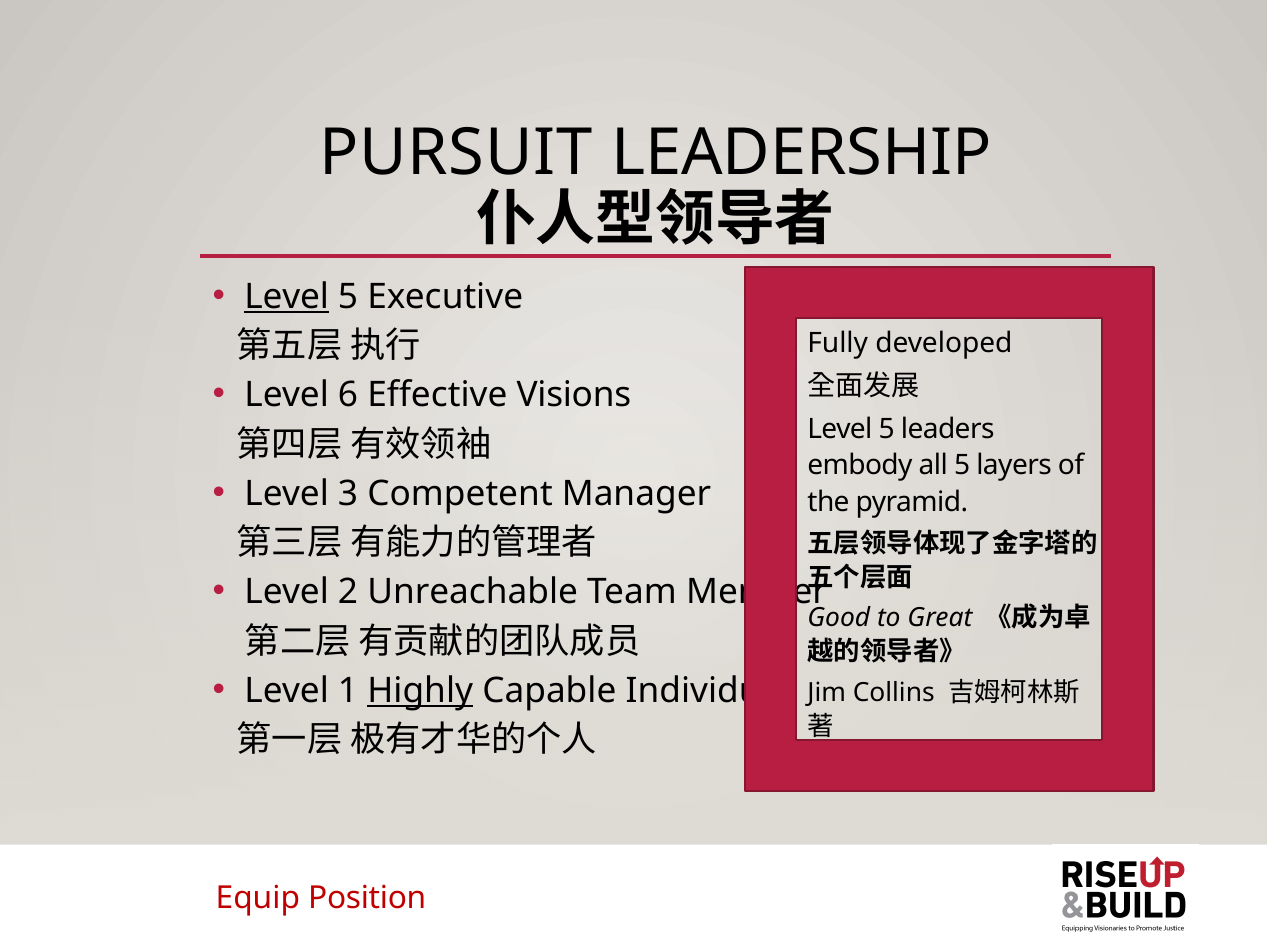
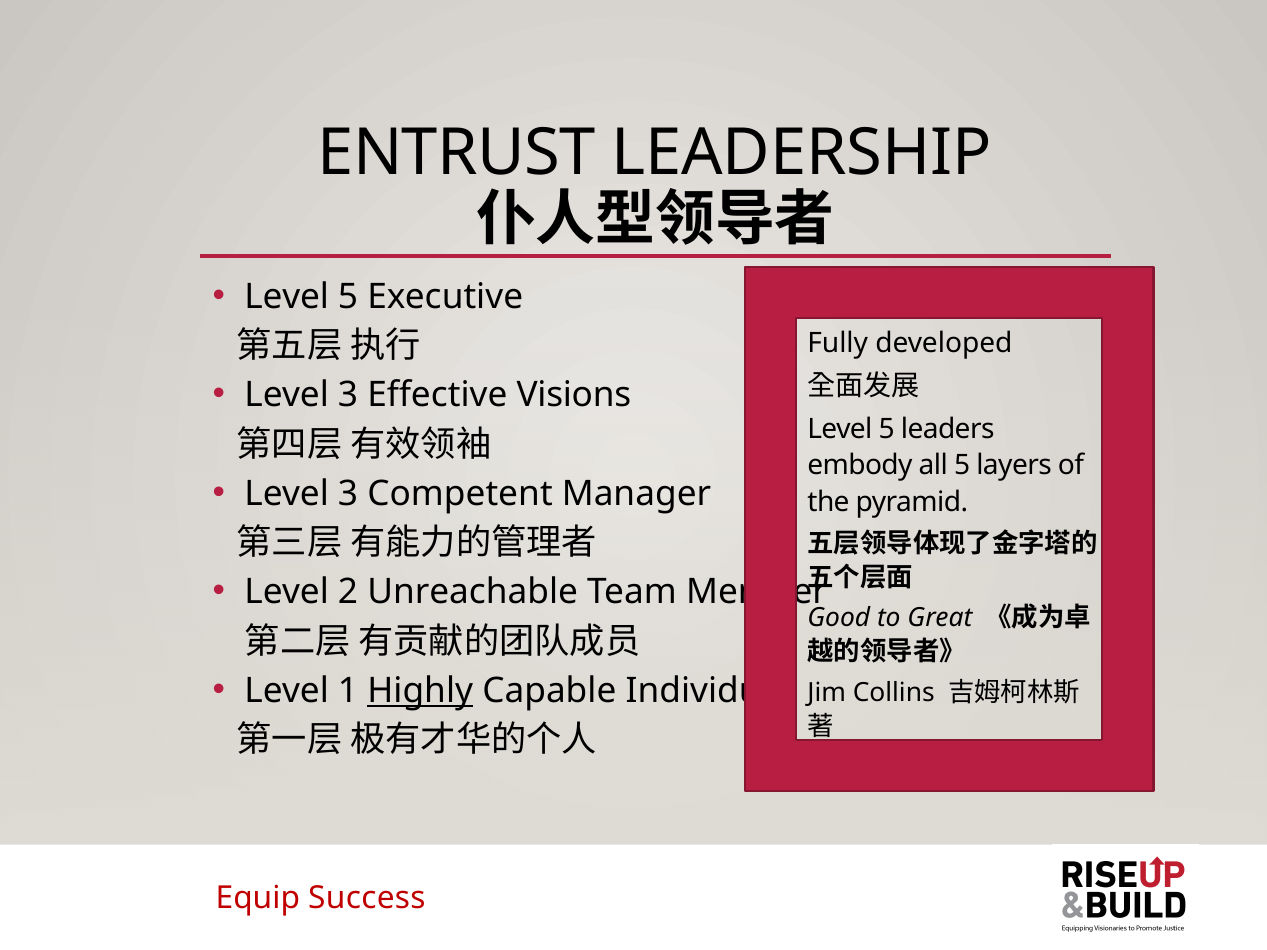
PURSUIT: PURSUIT -> ENTRUST (457, 153)
Level underline: present -> none (287, 297)
6: 6 -> 3 (348, 395)
Position: Position -> Success (367, 898)
